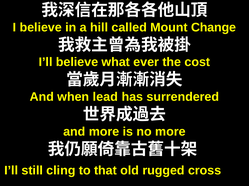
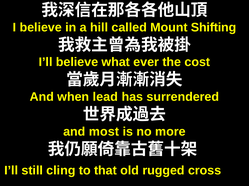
Change: Change -> Shifting (214, 27)
and more: more -> most (104, 132)
